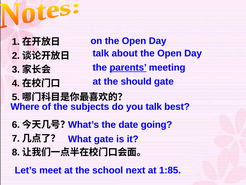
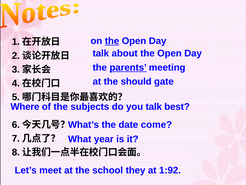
the underline: none -> present (112, 41)
going: going -> come (156, 124)
What gate: gate -> year (104, 139)
next: next -> they (136, 170)
1:85: 1:85 -> 1:92 (170, 170)
